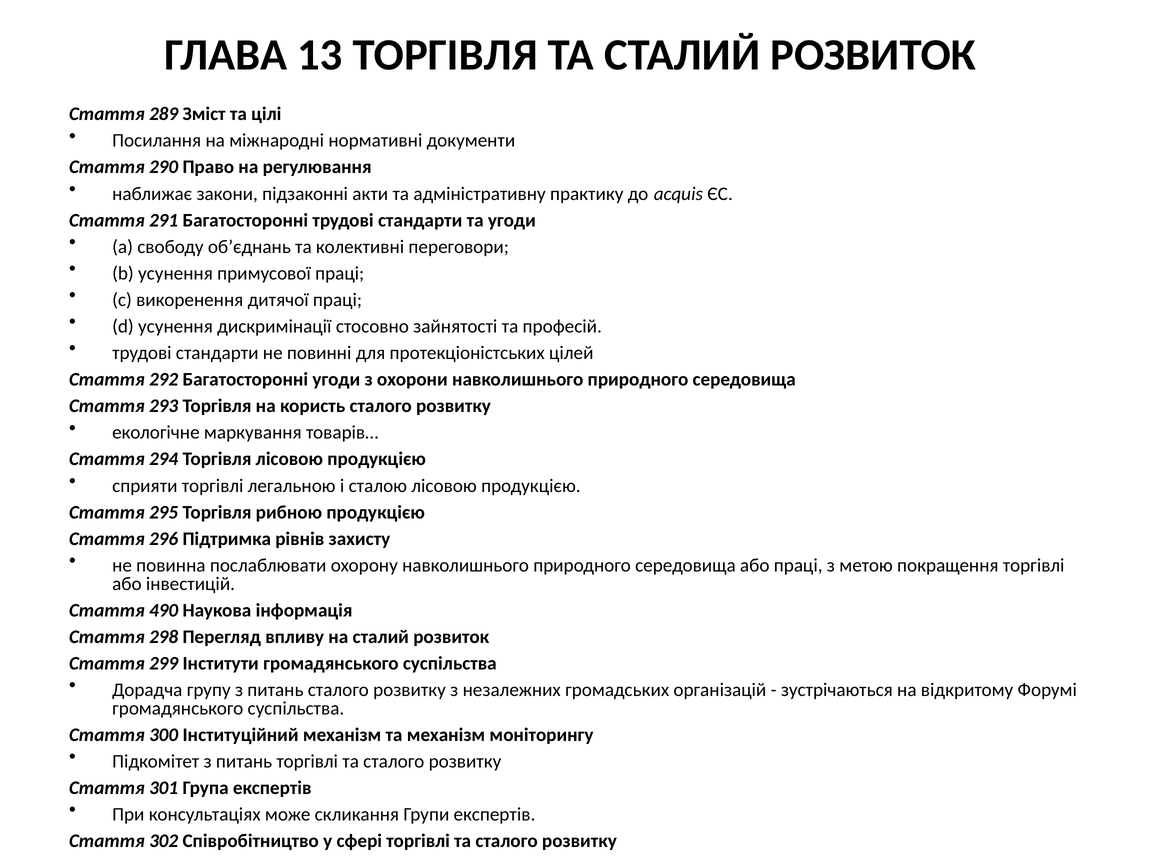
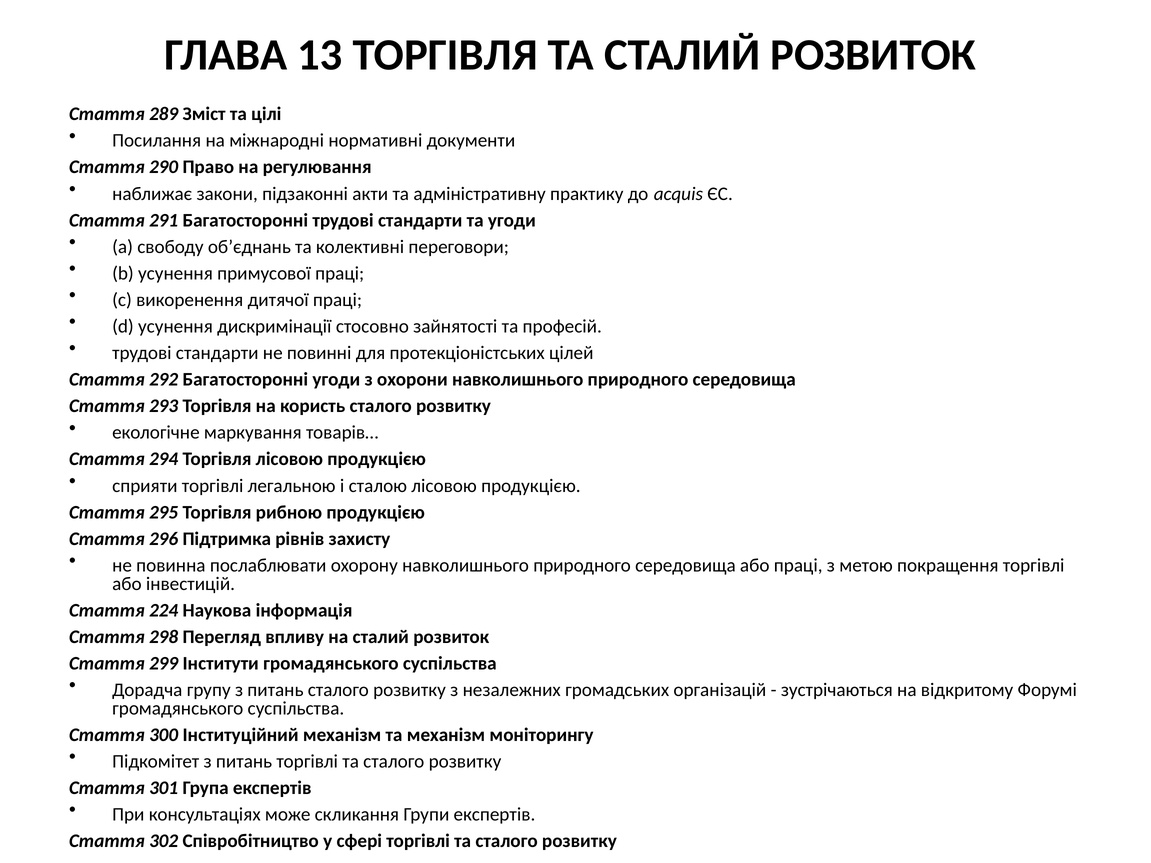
490: 490 -> 224 (164, 610)
